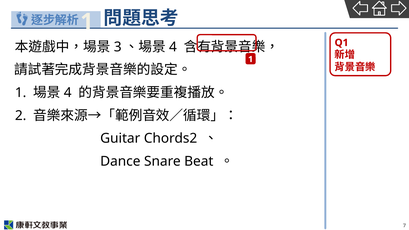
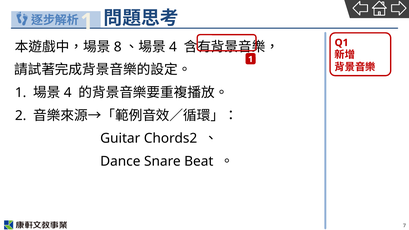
3: 3 -> 8 (118, 47)
